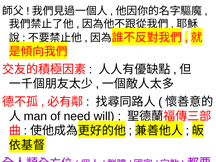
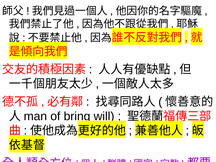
need: need -> bring (77, 116)
